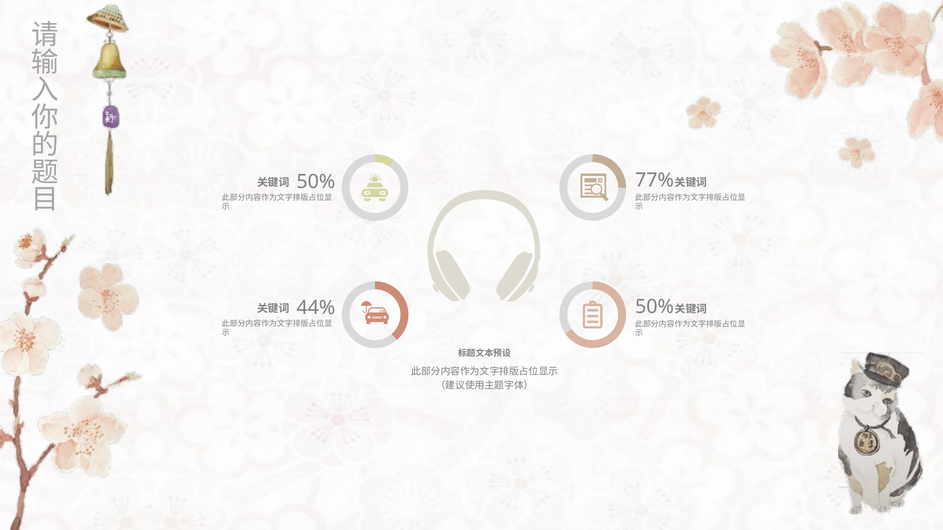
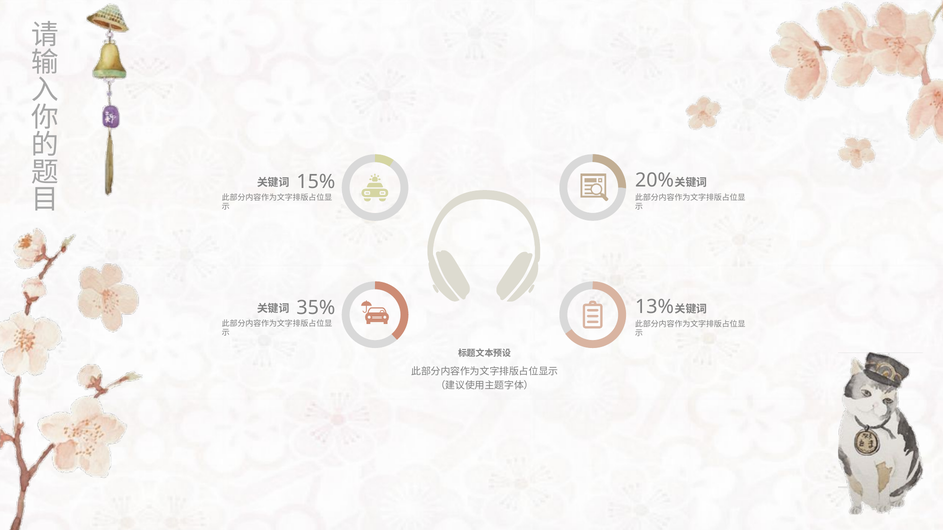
77%: 77% -> 20% (654, 180)
50%: 50% -> 15% (316, 182)
50%: 50% -> 13% (654, 307)
44%: 44% -> 35% (316, 308)
